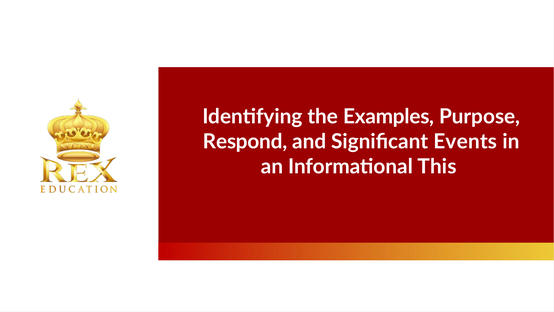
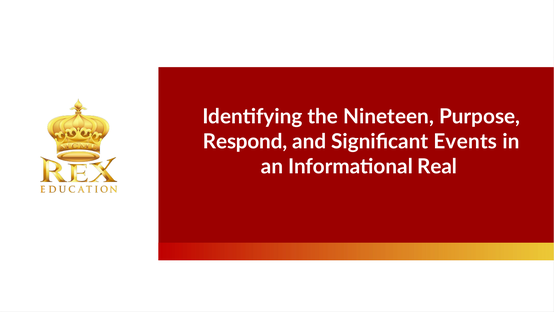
Examples: Examples -> Nineteen (388, 117)
This: This -> Real (437, 166)
